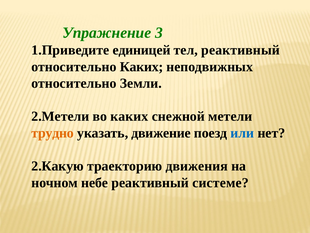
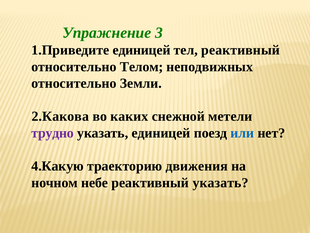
относительно Каких: Каких -> Телом (142, 67)
2.Метели: 2.Метели -> 2.Какова (60, 116)
трудно colour: orange -> purple (53, 133)
указать движение: движение -> единицей (161, 133)
2.Какую: 2.Какую -> 4.Какую (58, 166)
реактивный системе: системе -> указать (221, 182)
